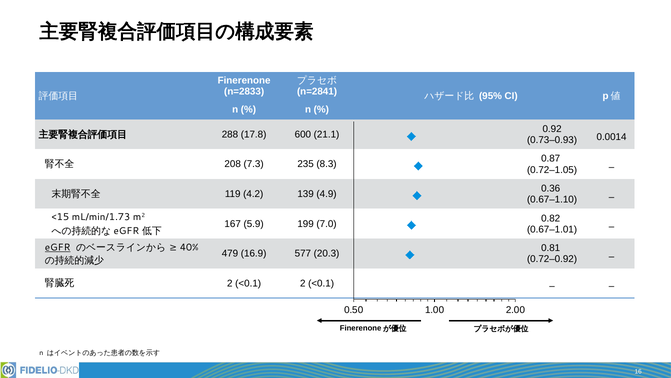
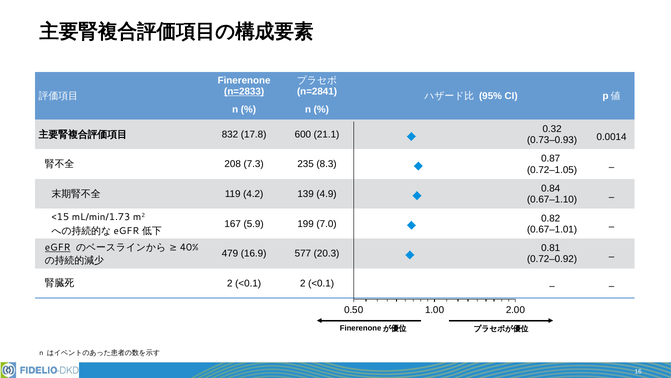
n=2833 underline: none -> present (244, 91)
0.92: 0.92 -> 0.32 (552, 129)
288: 288 -> 832 (230, 134)
0.36: 0.36 -> 0.84 (551, 188)
